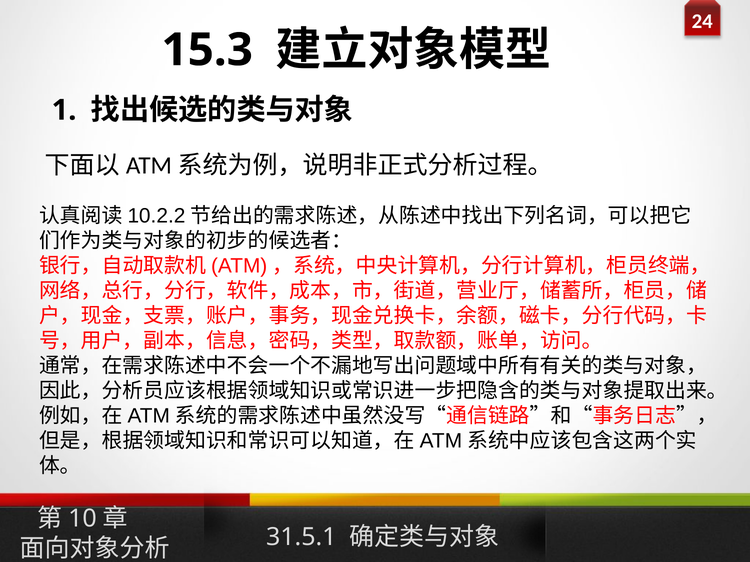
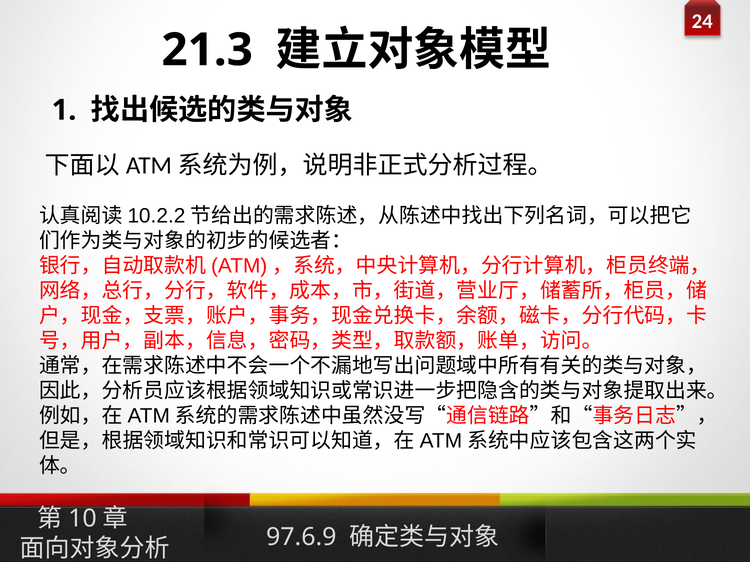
15.3: 15.3 -> 21.3 (207, 50)
31.5.1: 31.5.1 -> 97.6.9 (301, 537)
